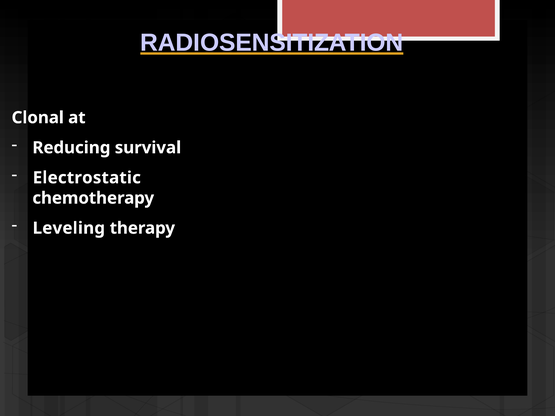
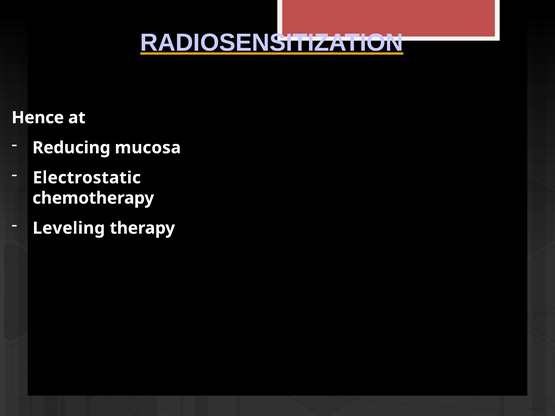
Clonal: Clonal -> Hence (38, 118)
survival: survival -> mucosa (148, 148)
